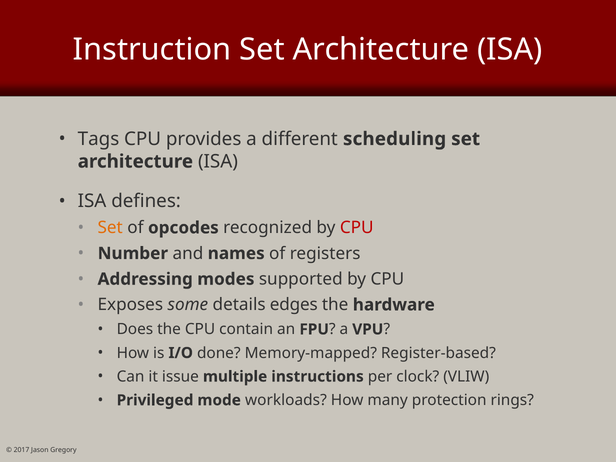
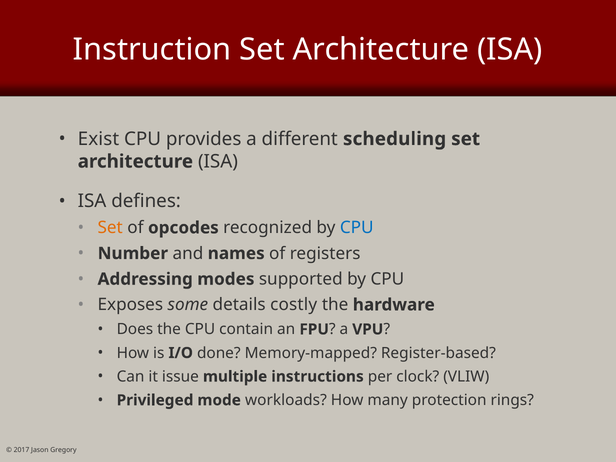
Tags: Tags -> Exist (98, 139)
CPU colour: red -> blue (357, 228)
edges: edges -> costly (294, 305)
